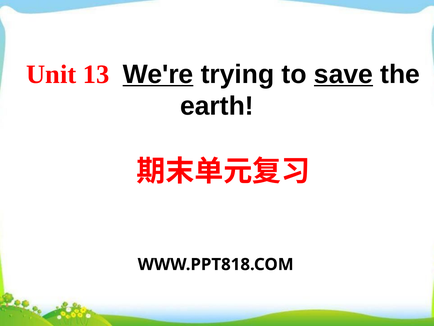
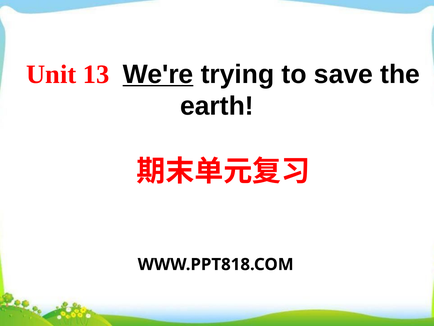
save underline: present -> none (343, 74)
